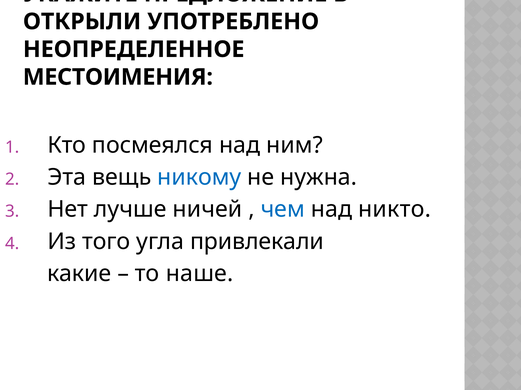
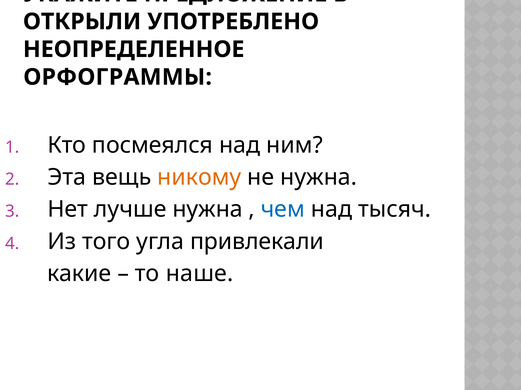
МЕСТОИМЕНИЯ: МЕСТОИМЕНИЯ -> ОРФОГРАММЫ (118, 77)
никому colour: blue -> orange (199, 178)
лучше ничей: ничей -> нужна (208, 210)
никто: никто -> тысяч (395, 210)
